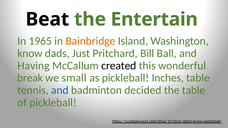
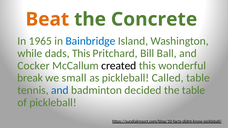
Beat colour: black -> orange (47, 19)
Entertain: Entertain -> Concrete (154, 19)
Bainbridge colour: orange -> blue (90, 41)
know: know -> while (30, 53)
dads Just: Just -> This (81, 53)
Having: Having -> Cocker (34, 66)
Inches: Inches -> Called (168, 78)
